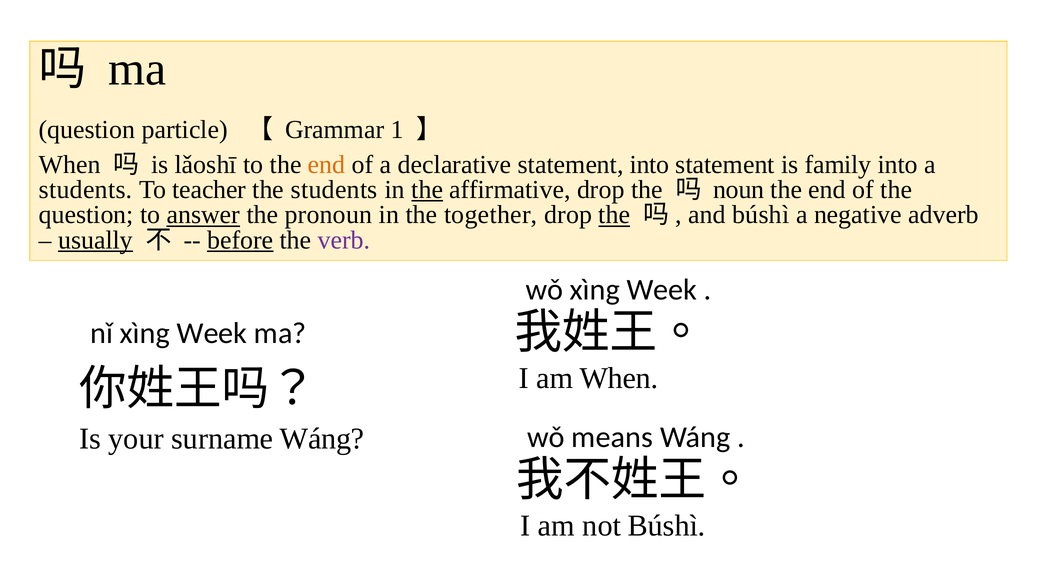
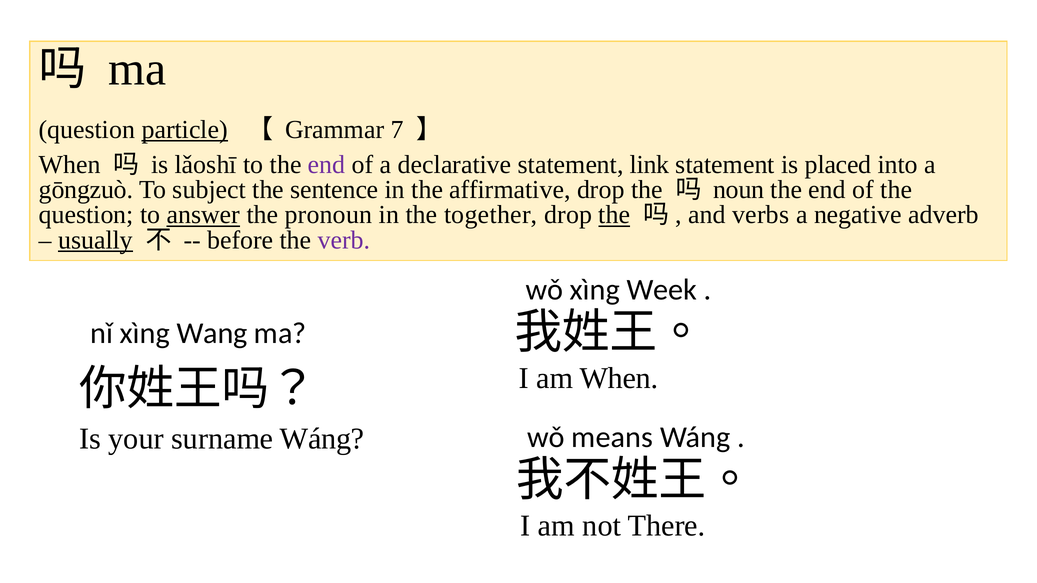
particle underline: none -> present (185, 130)
1: 1 -> 7 (397, 130)
end colour: orange -> purple (327, 165)
statement into: into -> link (650, 165)
family: family -> placed (838, 165)
students: students -> gōngzuò (86, 190)
teacher: teacher -> subject (209, 190)
the students: students -> sentence (334, 190)
the underline: present -> none (427, 190)
and búshì: búshì -> verbs (761, 215)
before underline: present -> none (240, 240)
nǐ xìng Week: Week -> Wang (212, 334)
not Búshì: Búshì -> There (667, 526)
